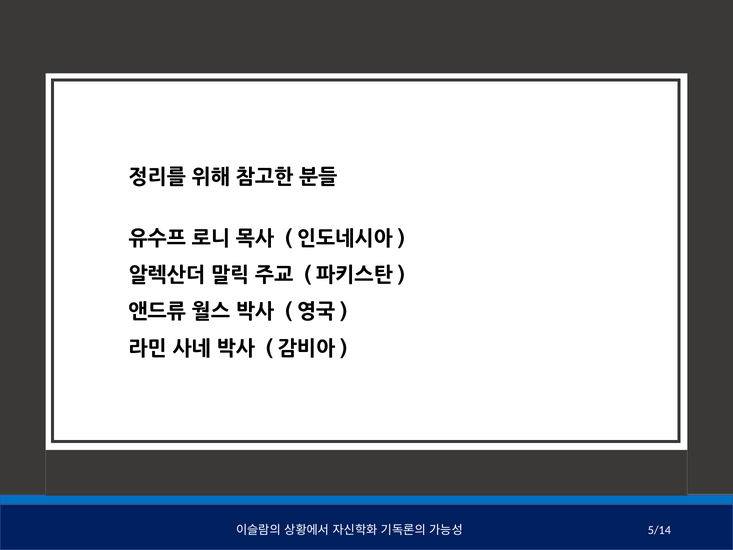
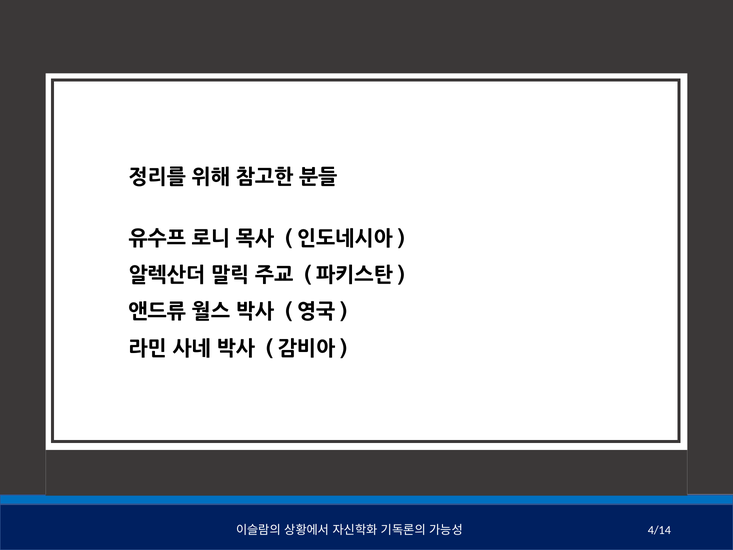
5/14: 5/14 -> 4/14 (659, 530)
